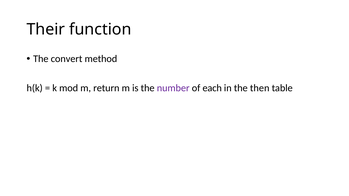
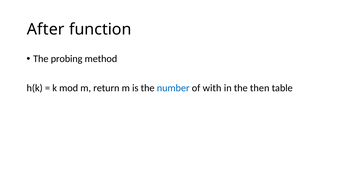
Their: Their -> After (46, 29)
convert: convert -> probing (67, 59)
number colour: purple -> blue (173, 88)
each: each -> with (212, 88)
